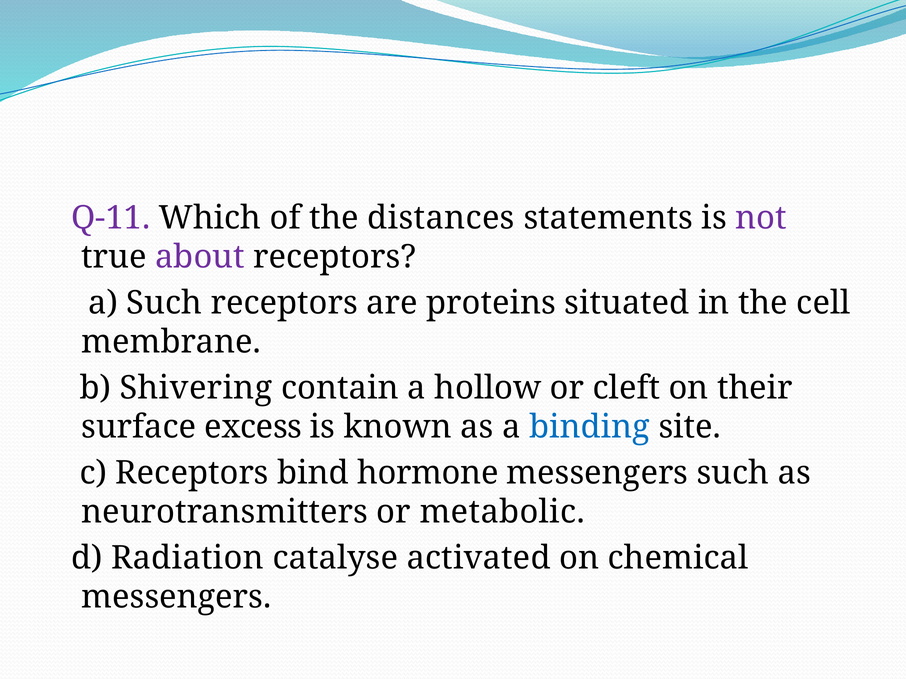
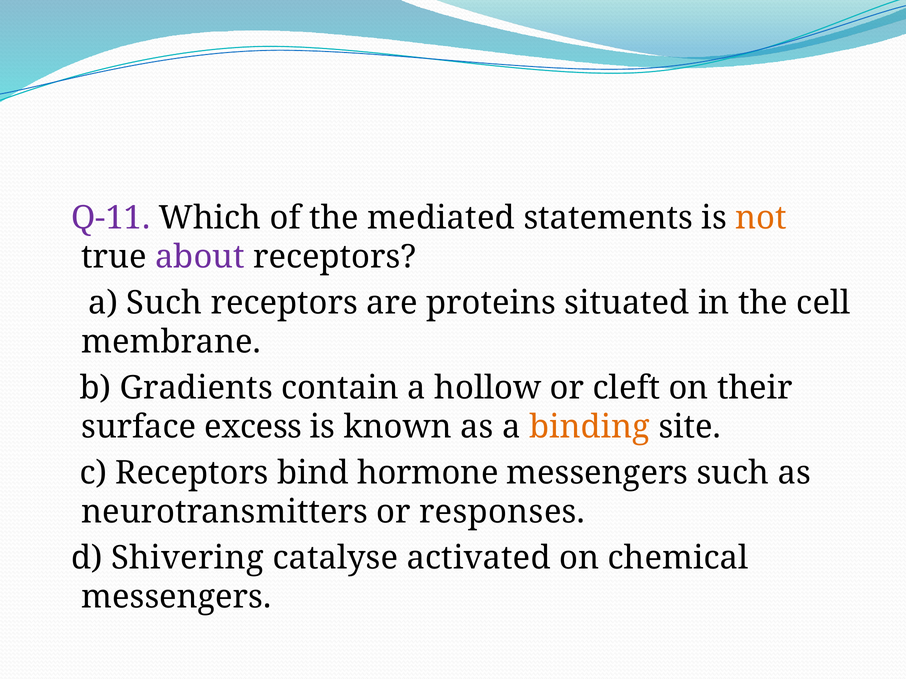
distances: distances -> mediated (441, 218)
not colour: purple -> orange (761, 218)
Shivering: Shivering -> Gradients (196, 388)
binding colour: blue -> orange (590, 427)
metabolic: metabolic -> responses (502, 512)
Radiation: Radiation -> Shivering (187, 558)
